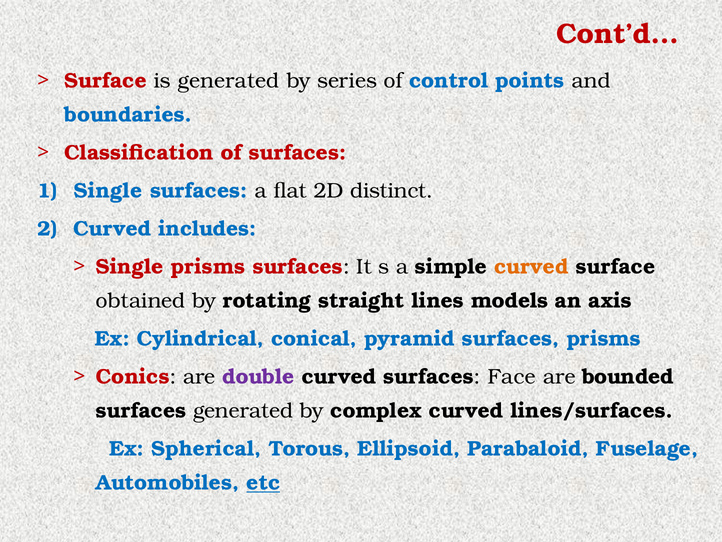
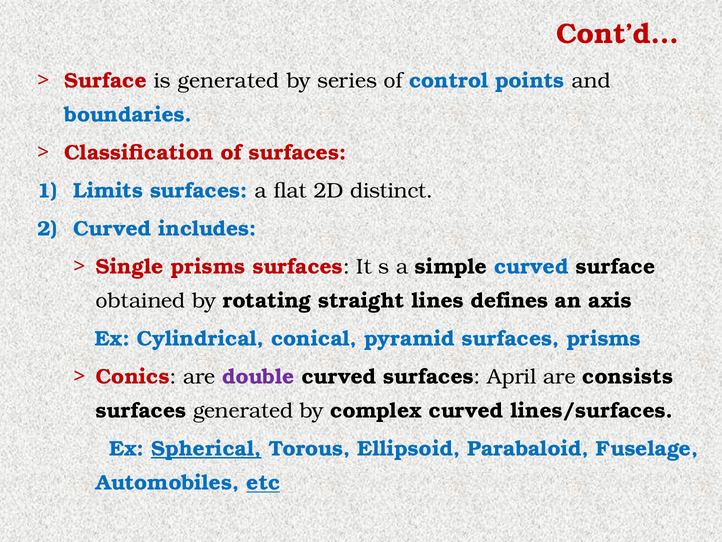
Single: Single -> Limits (108, 191)
curved colour: orange -> blue (531, 266)
models: models -> defines (510, 300)
Face: Face -> April (512, 376)
bounded: bounded -> consists (628, 376)
Spherical underline: none -> present (206, 448)
